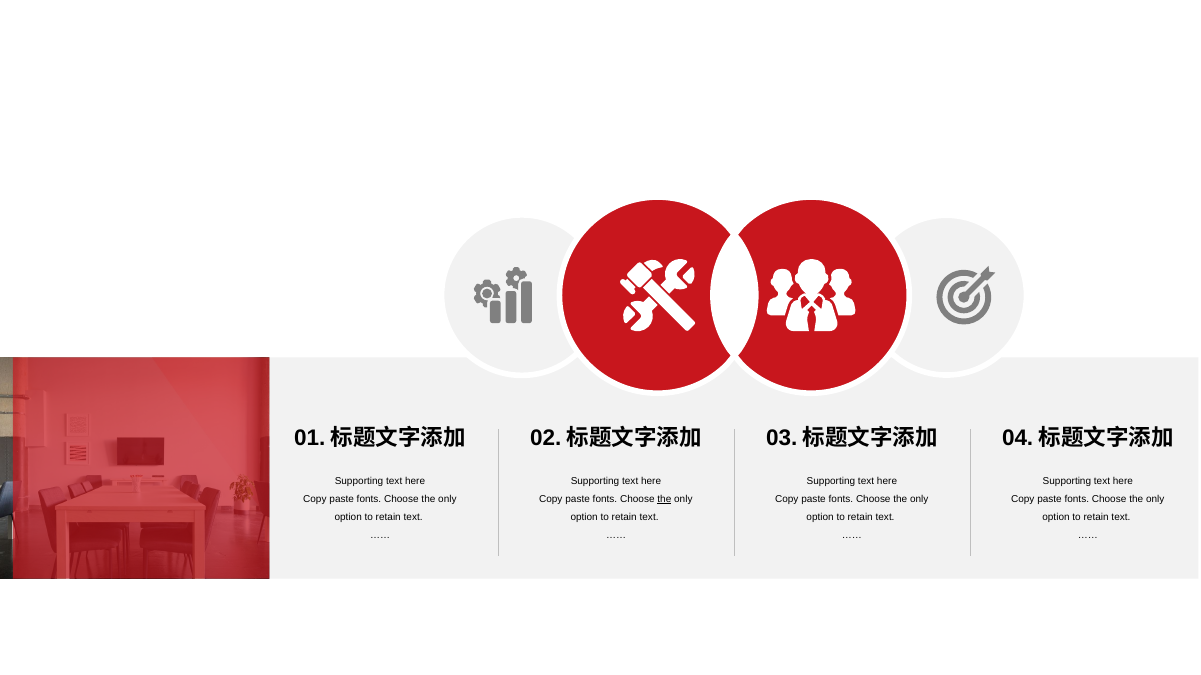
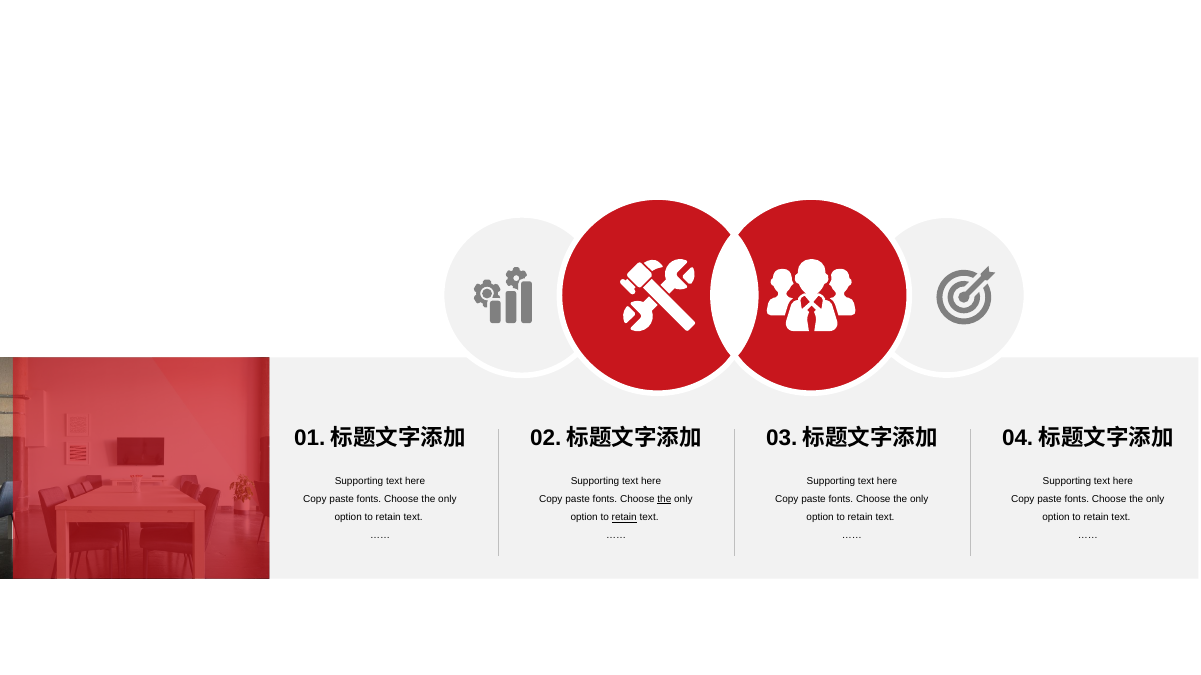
retain underline: none -> present (624, 518)
